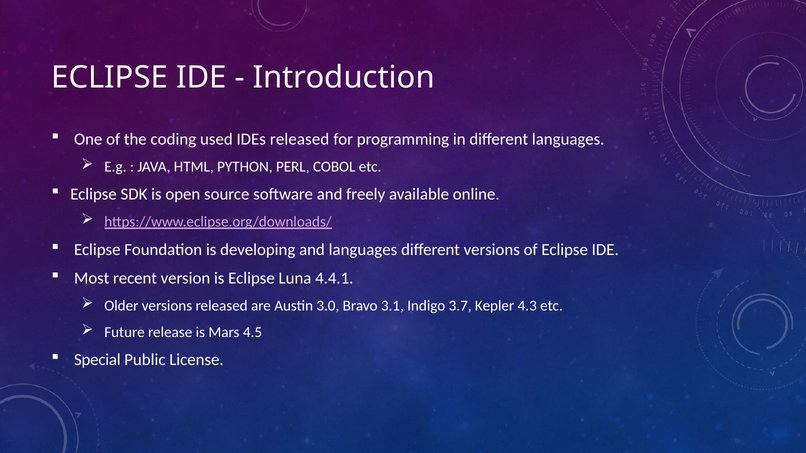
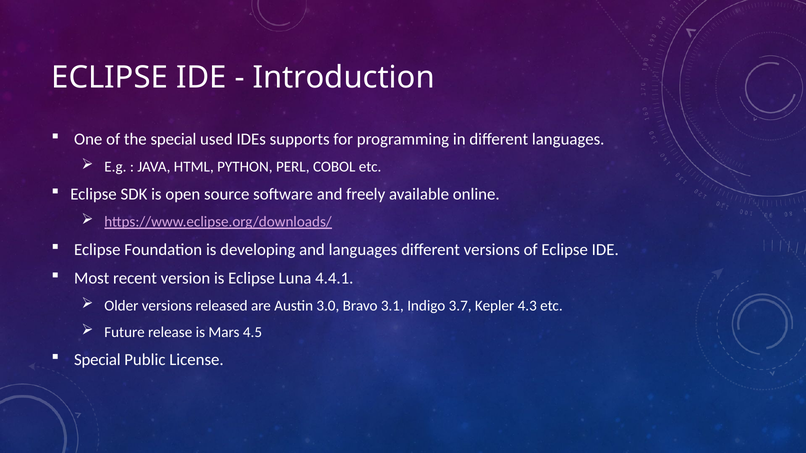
the coding: coding -> special (173, 139)
IDEs released: released -> supports (300, 139)
